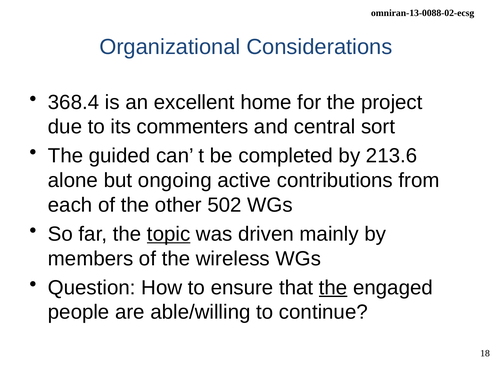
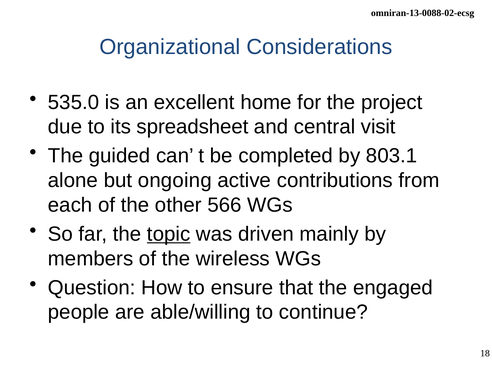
368.4: 368.4 -> 535.0 (74, 102)
commenters: commenters -> spreadsheet (193, 127)
sort: sort -> visit (378, 127)
213.6: 213.6 -> 803.1 (392, 156)
502: 502 -> 566 (224, 205)
the underline: present -> none (333, 288)
